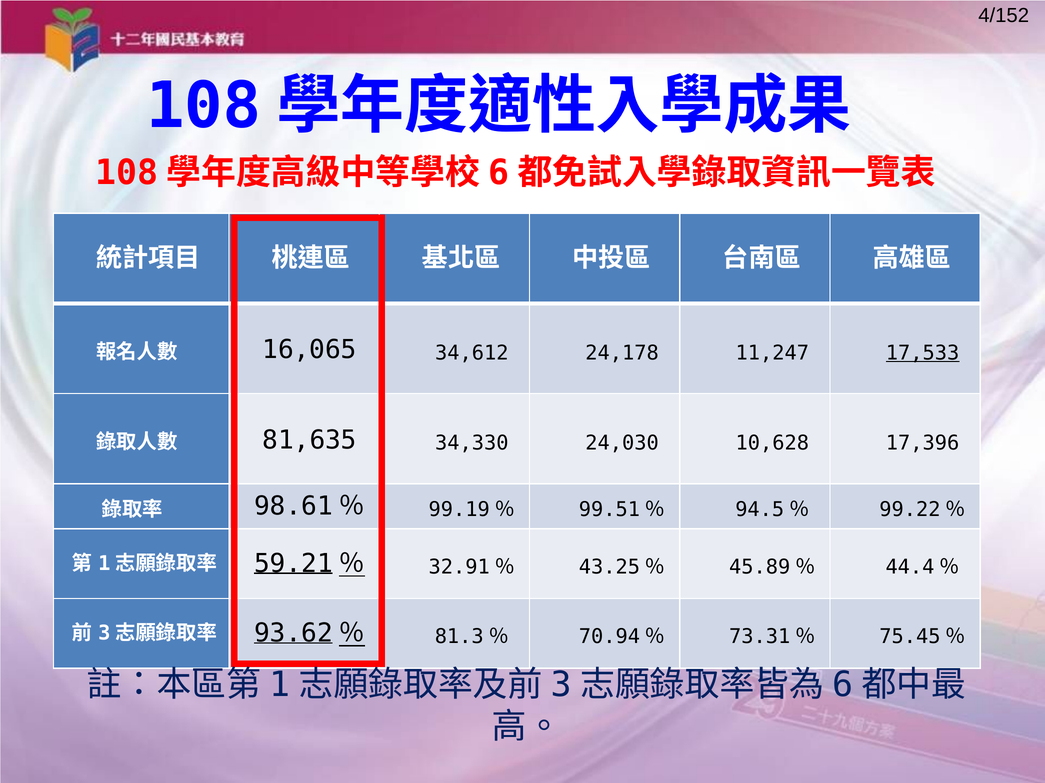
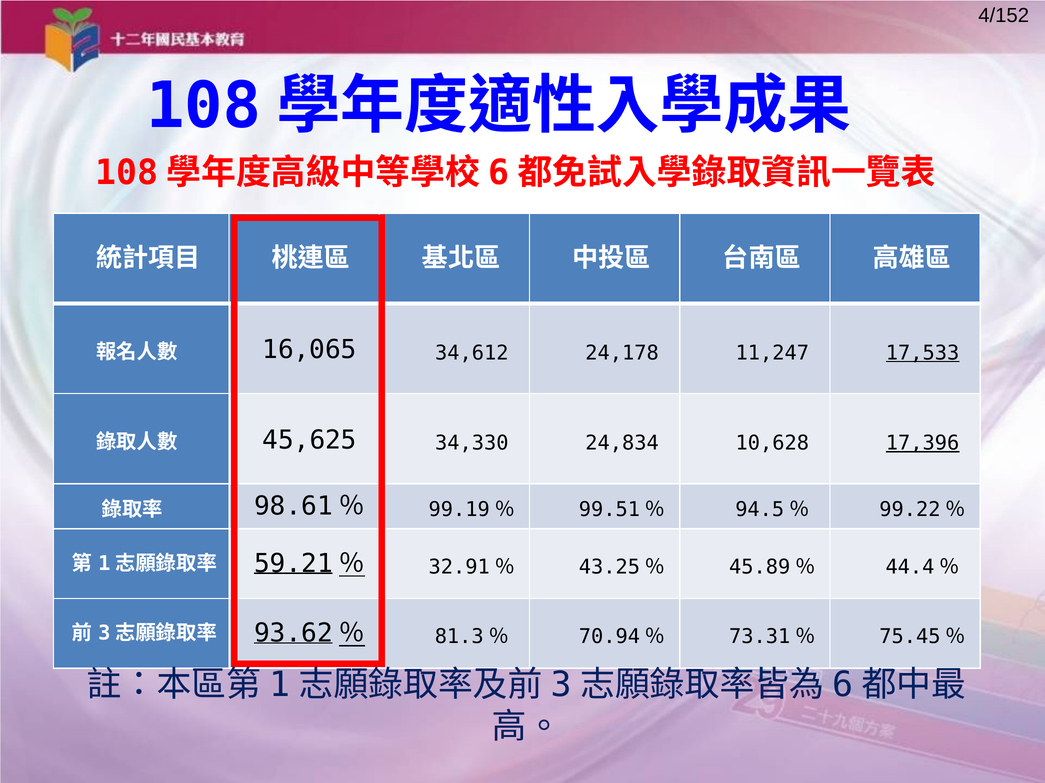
81,635: 81,635 -> 45,625 (310, 440)
24,030: 24,030 -> 24,834 (622, 443)
17,396 underline: none -> present (923, 443)
